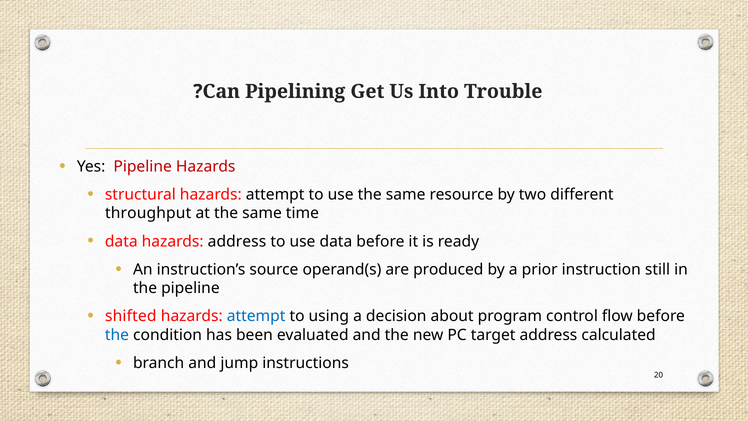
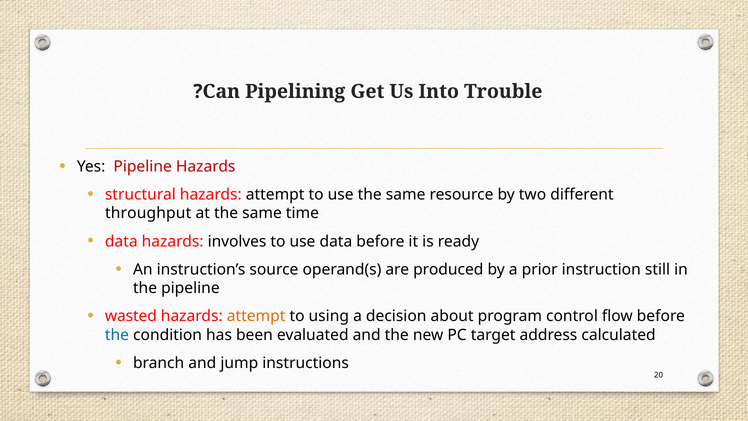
hazards address: address -> involves (237, 241)
shifted: shifted -> wasted (131, 316)
attempt colour: blue -> orange (256, 316)
